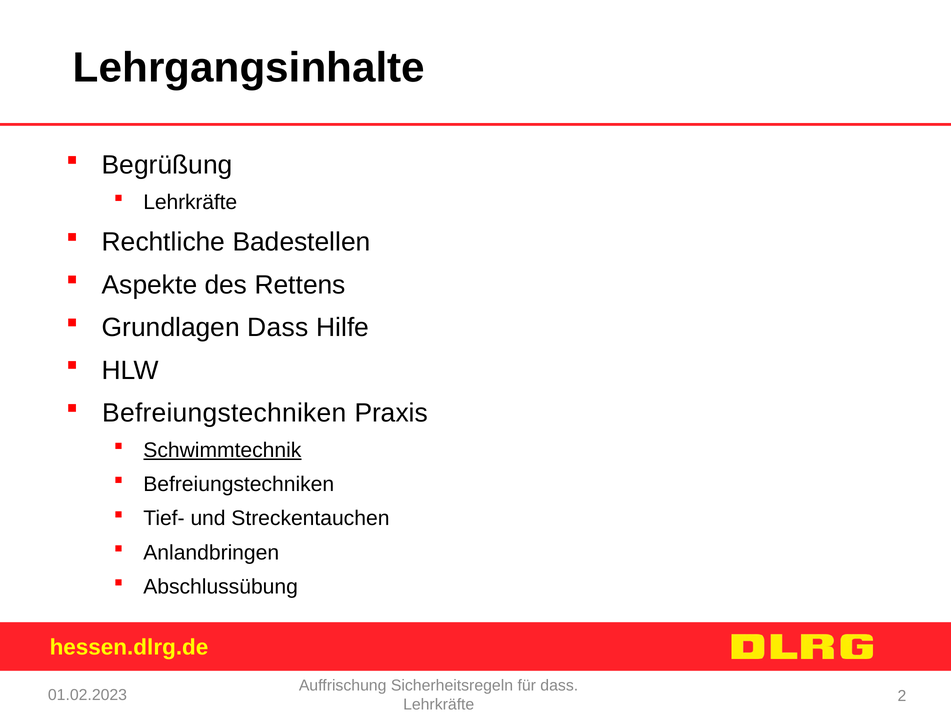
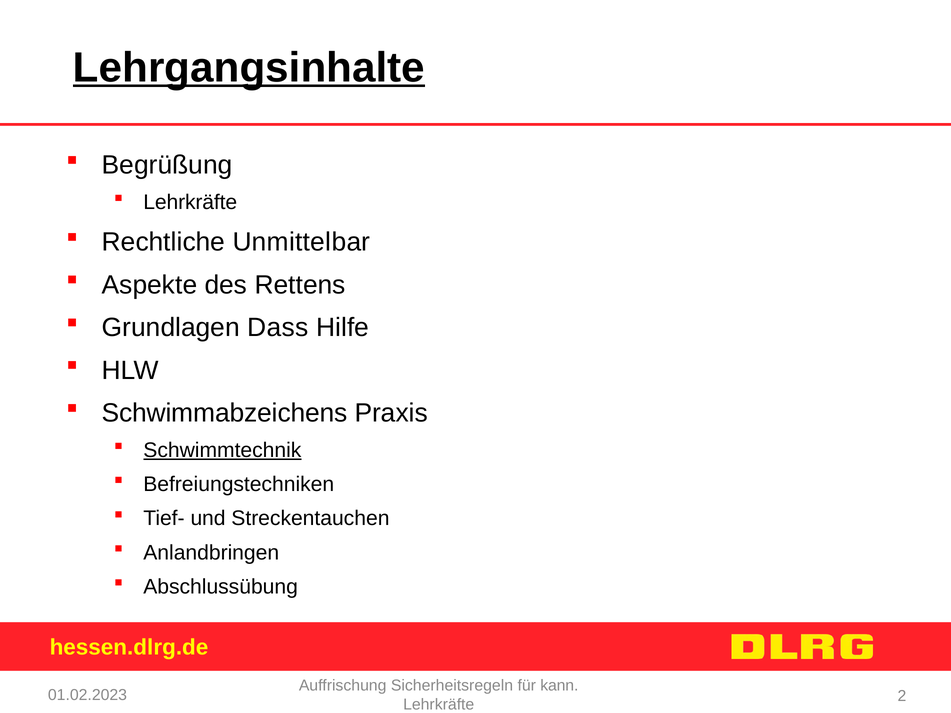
Lehrgangsinhalte underline: none -> present (249, 68)
Badestellen: Badestellen -> Unmittelbar (301, 242)
Befreiungstechniken: Befreiungstechniken -> Schwimmabzeichens (225, 413)
für dass: dass -> kann (559, 686)
